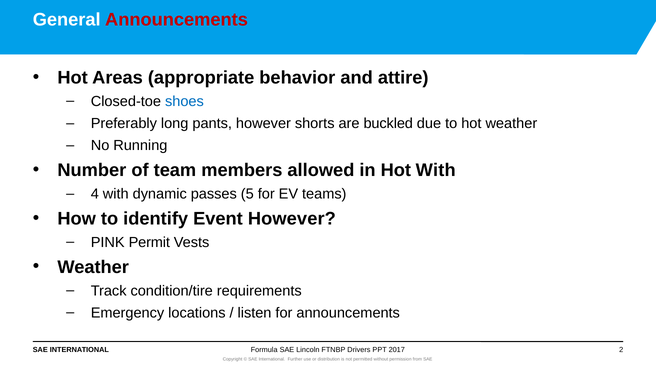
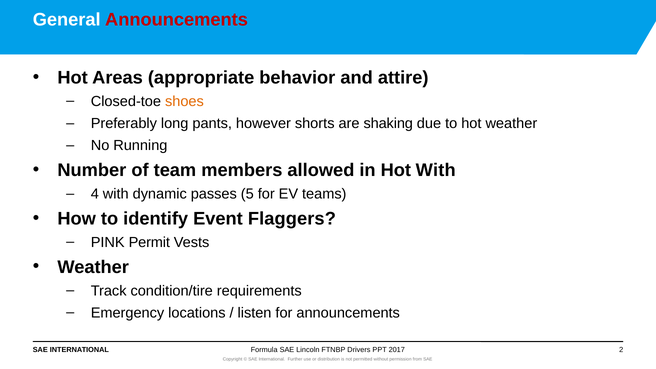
shoes colour: blue -> orange (184, 102)
buckled: buckled -> shaking (388, 124)
Event However: However -> Flaggers (292, 219)
